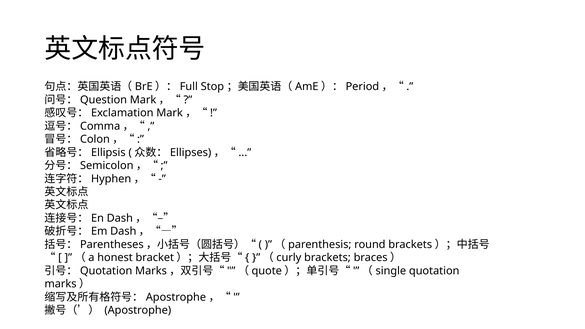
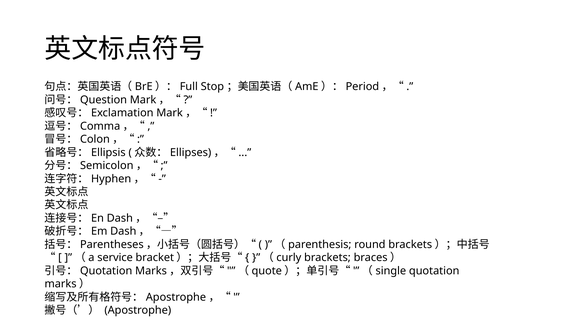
honest: honest -> service (115, 258)
